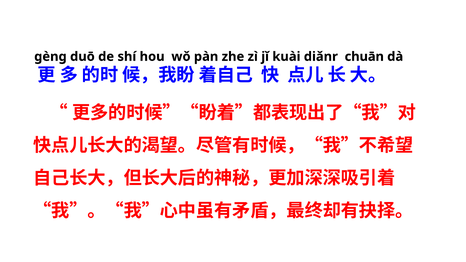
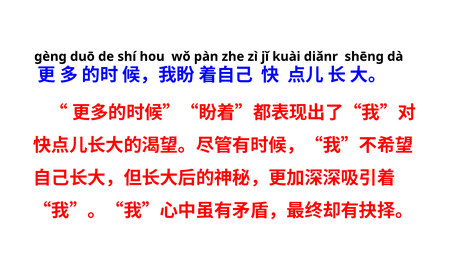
chuān: chuān -> shēnɡ (364, 57)
